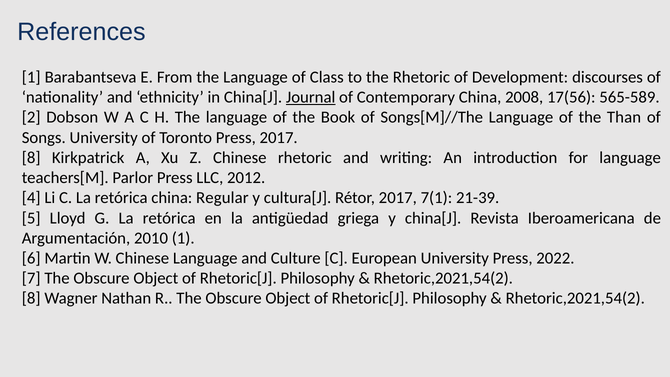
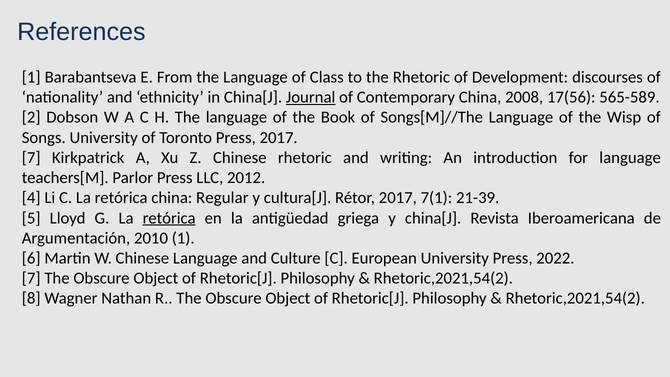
Than: Than -> Wisp (624, 117)
8: 8 -> 7 (31, 158)
retórica underline: none -> present (169, 218)
